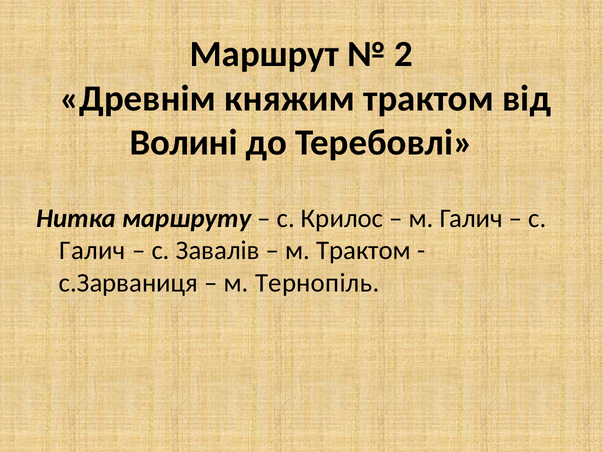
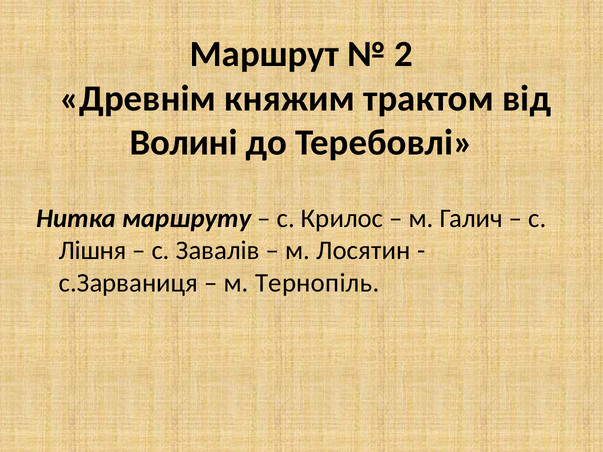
Галич: Галич -> Лішня (93, 251)
м Трактом: Трактом -> Лосятин (363, 251)
